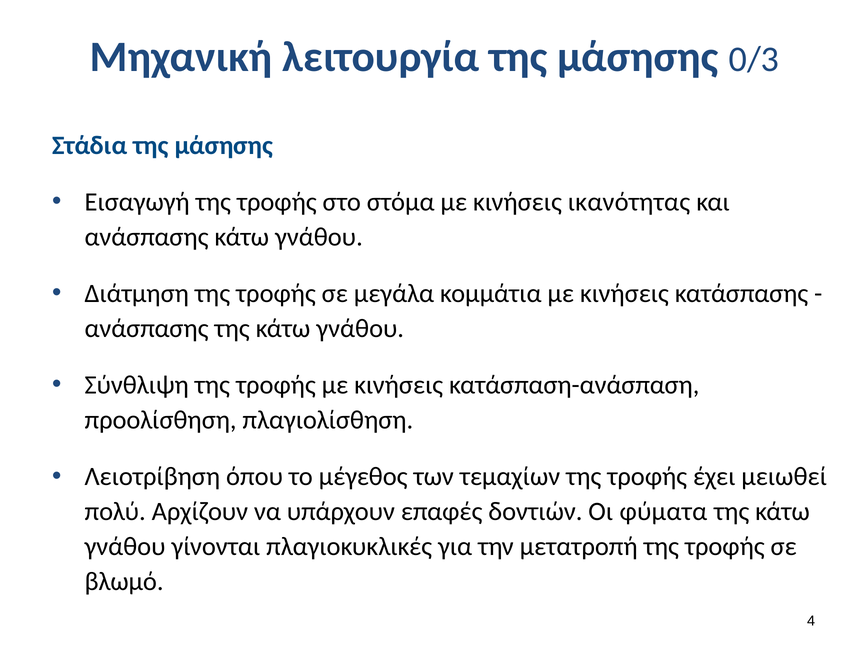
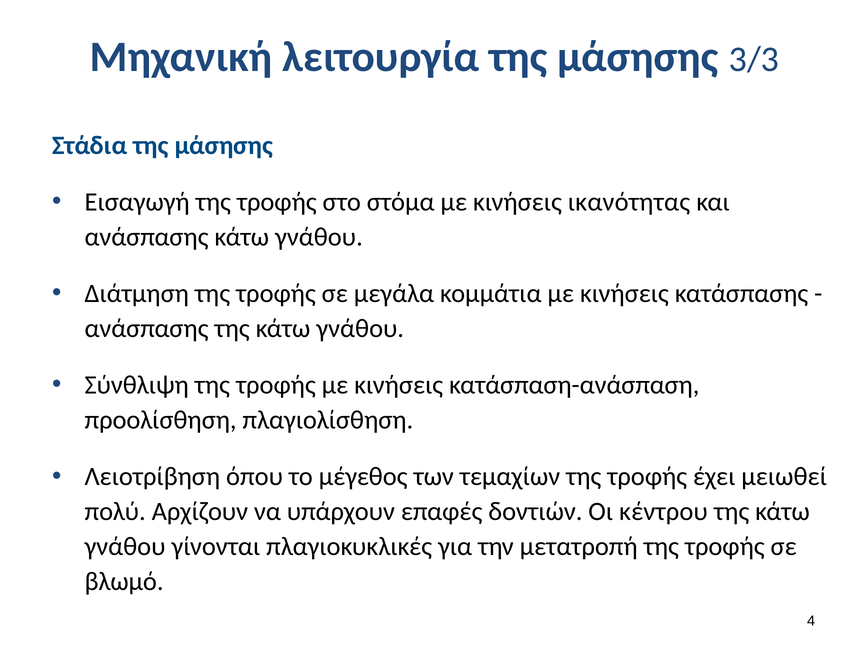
0/3: 0/3 -> 3/3 (754, 60)
φύματα: φύματα -> κέντρου (663, 512)
